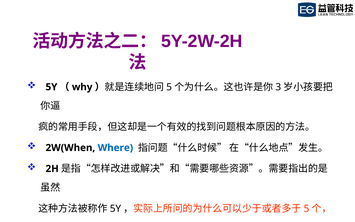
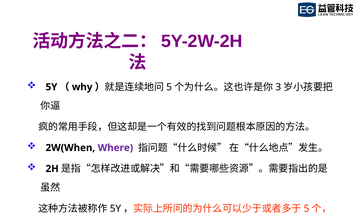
Where colour: blue -> purple (115, 148)
